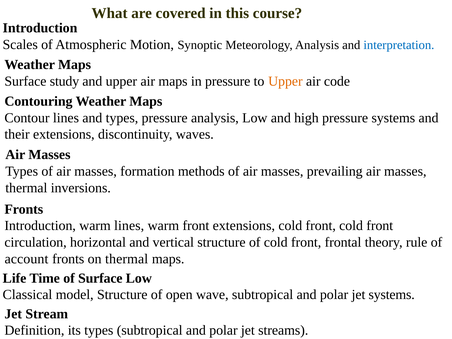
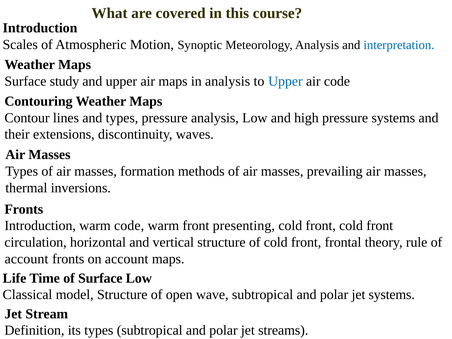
in pressure: pressure -> analysis (228, 81)
Upper colour: orange -> blue (285, 81)
warm lines: lines -> code (129, 226)
front extensions: extensions -> presenting (244, 226)
on thermal: thermal -> account (127, 259)
